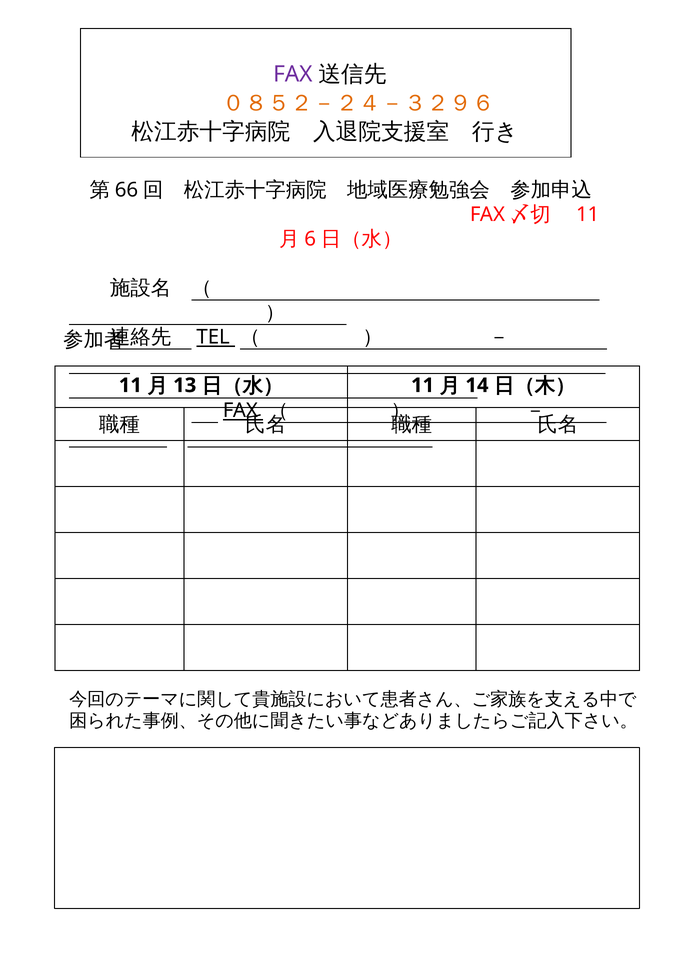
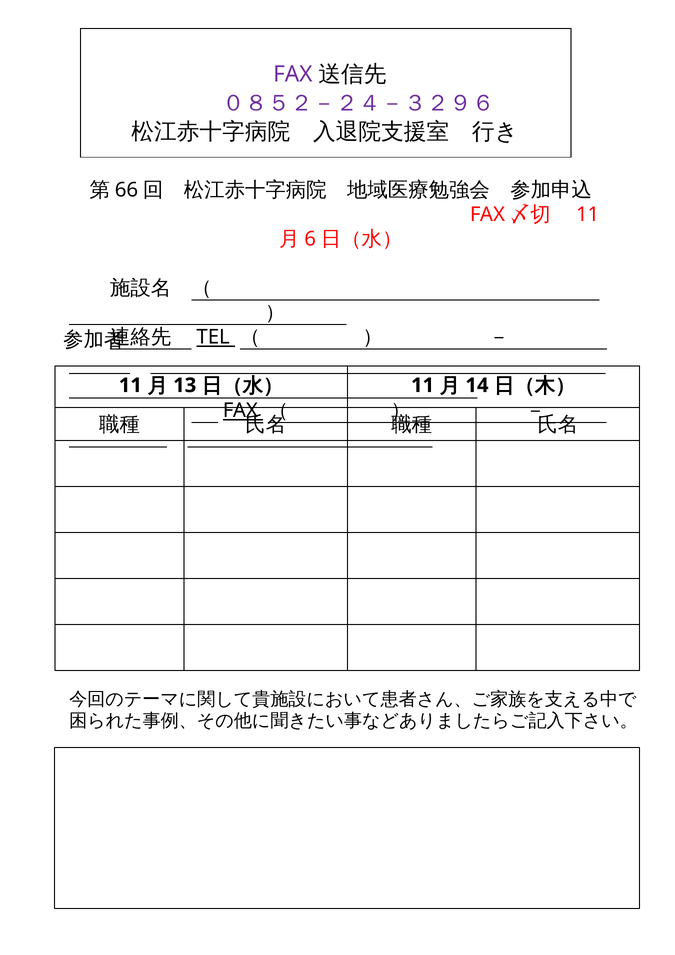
０８５２－２４－３２９６ colour: orange -> purple (358, 103)
